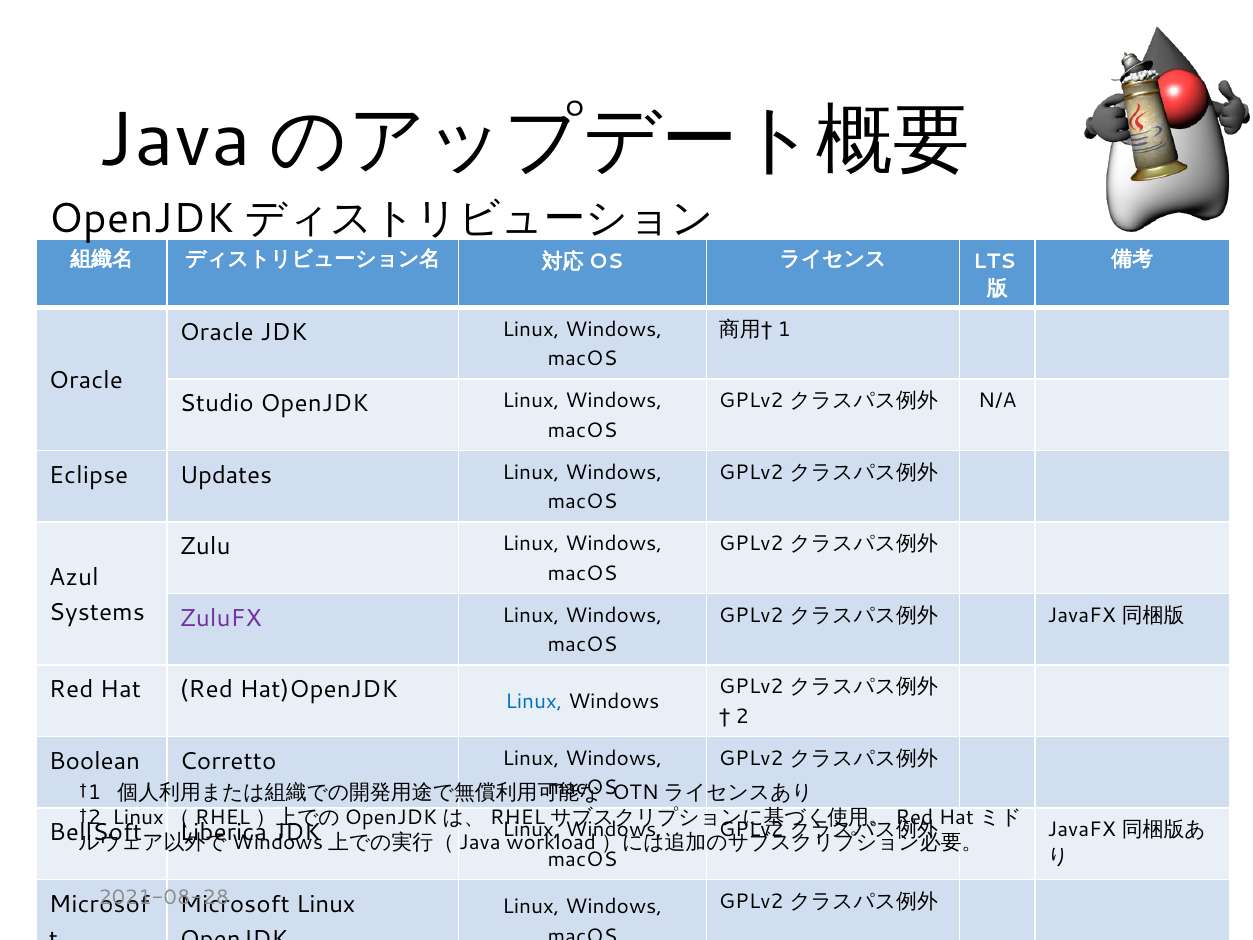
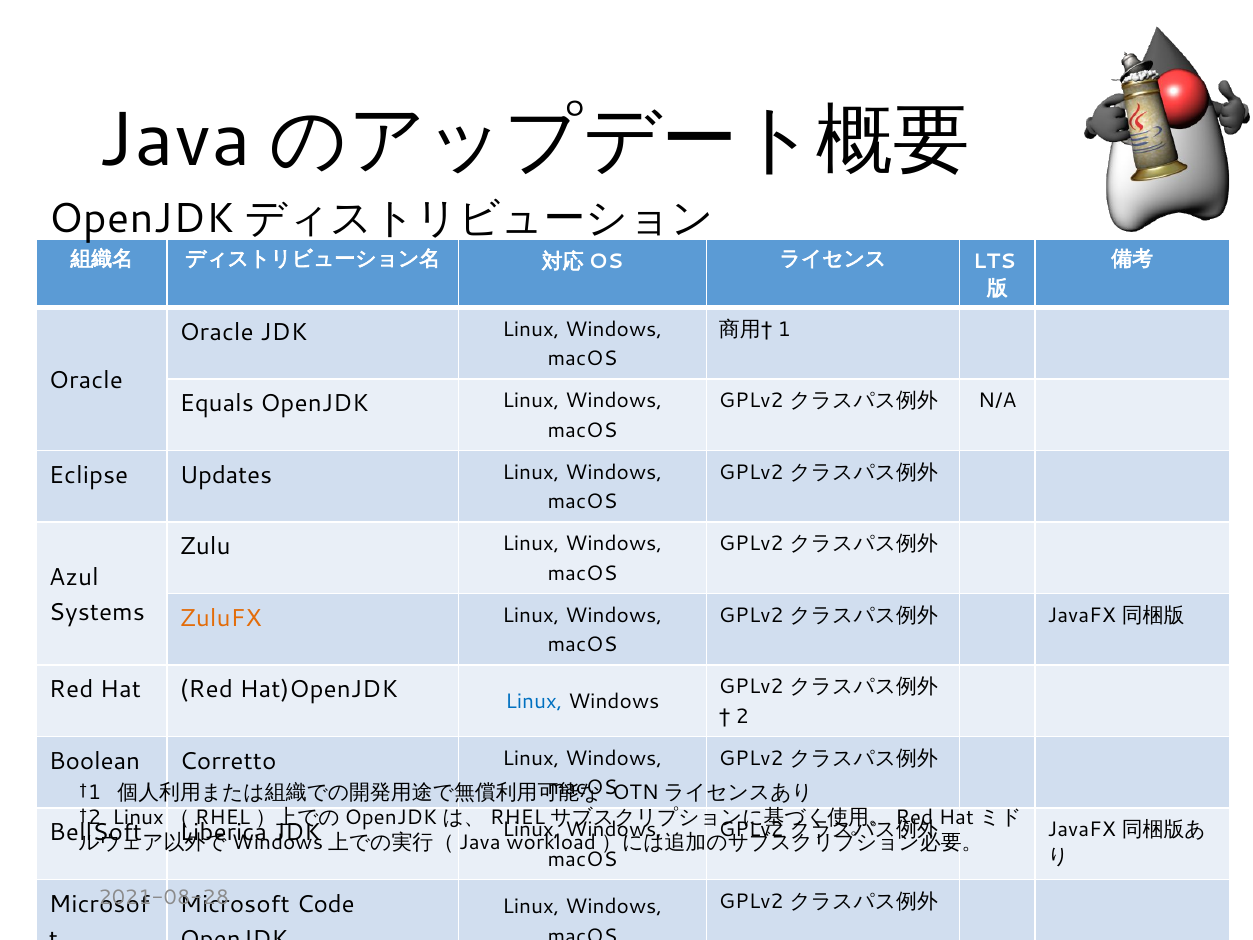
Studio: Studio -> Equals (217, 404)
ZuluFX colour: purple -> orange (221, 618)
Microsoft Linux: Linux -> Code (326, 904)
